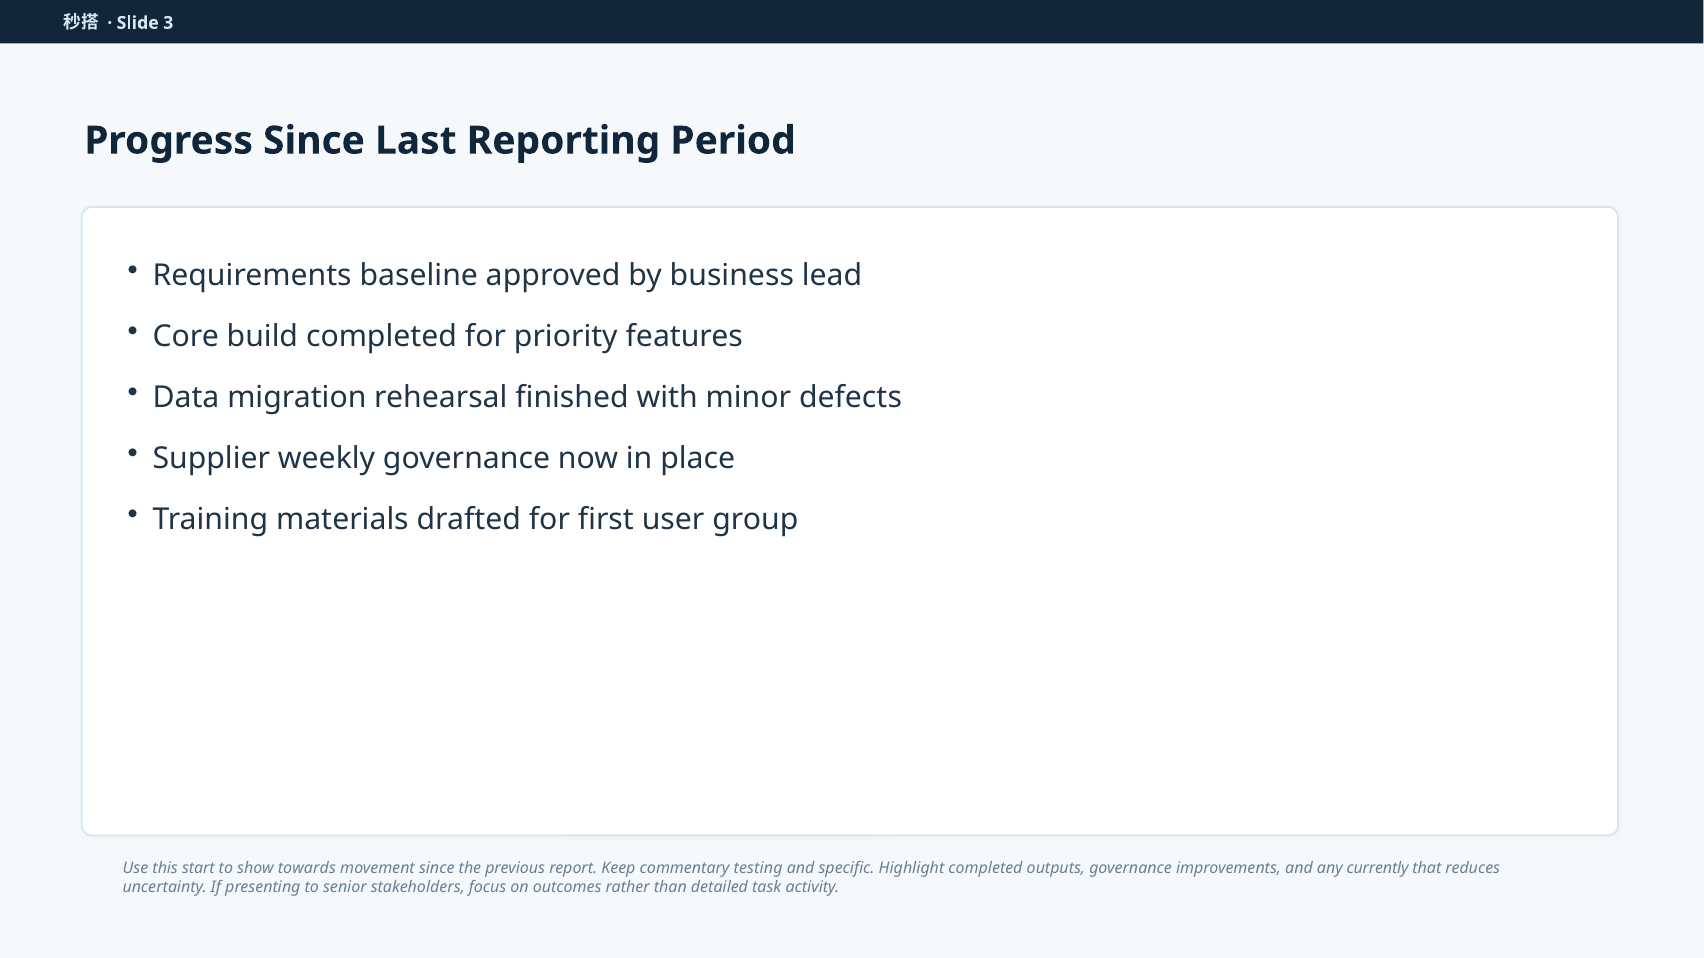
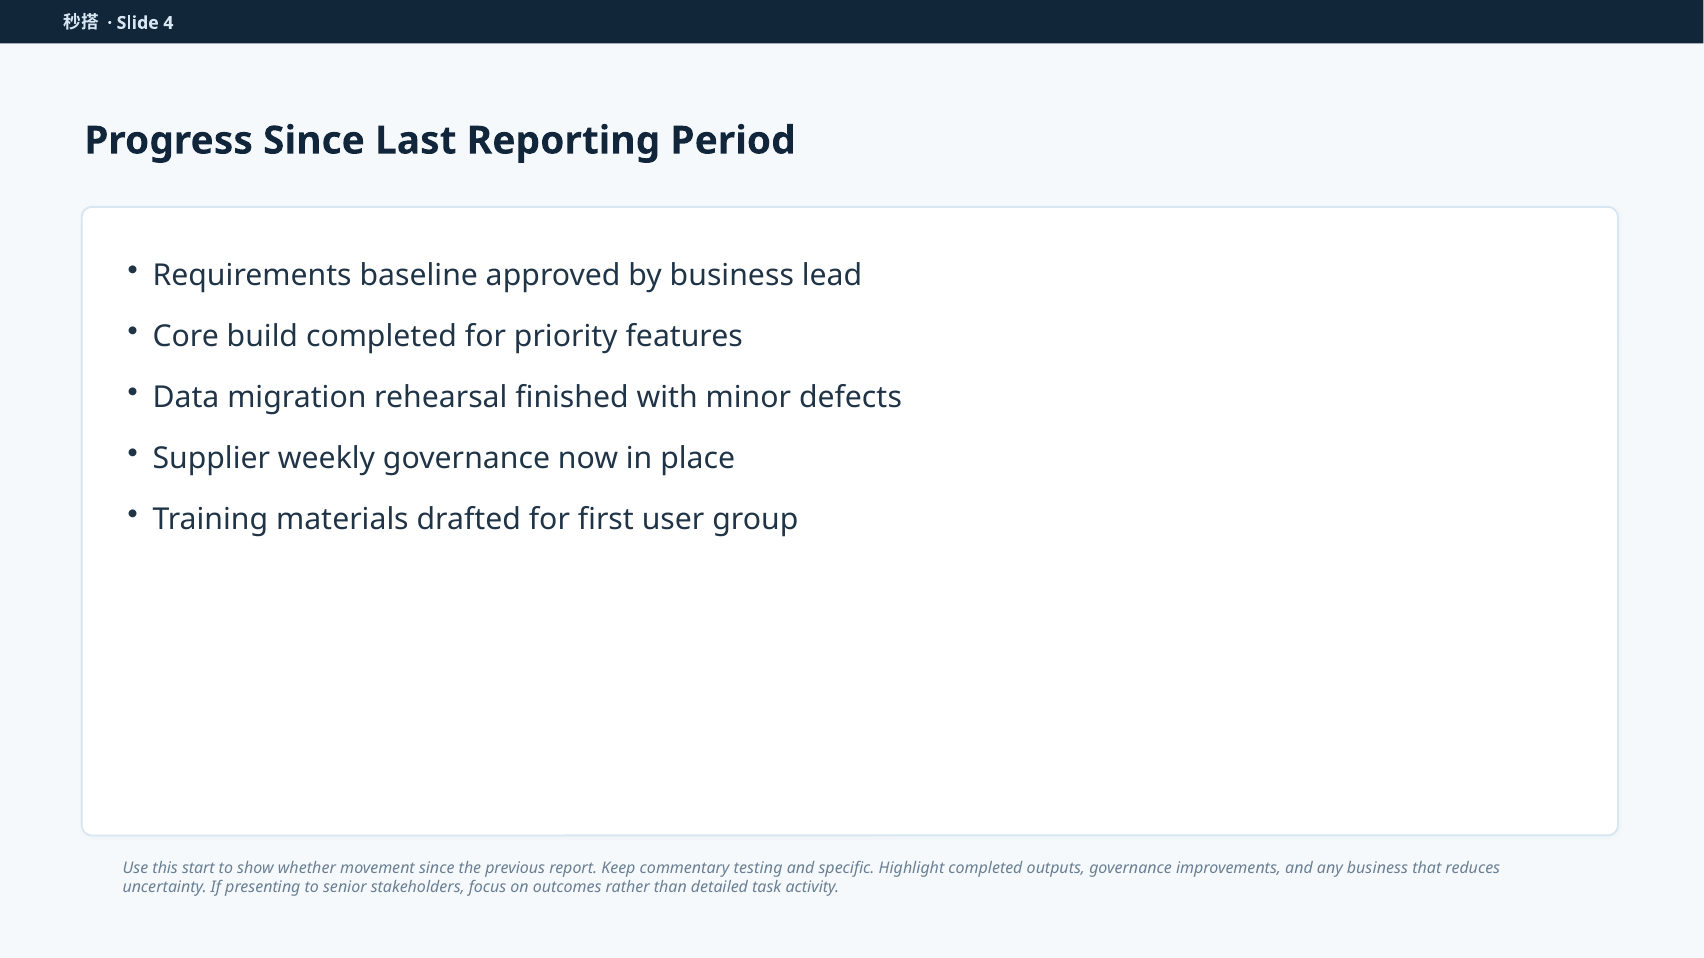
3: 3 -> 4 (168, 23)
towards: towards -> whether (307, 868)
any currently: currently -> business (1377, 868)
